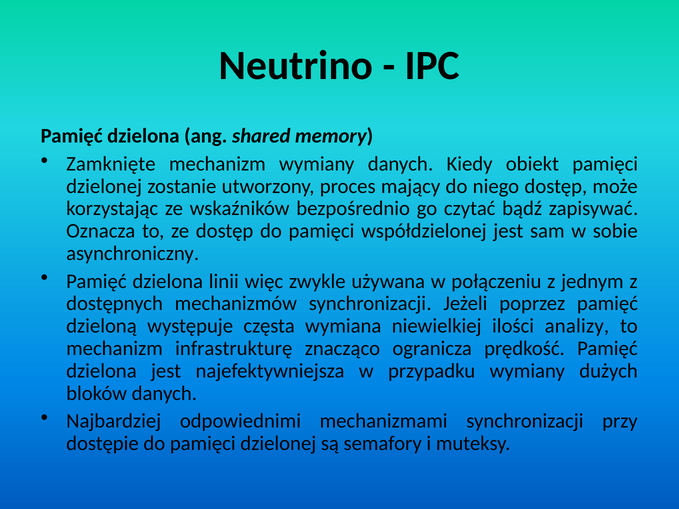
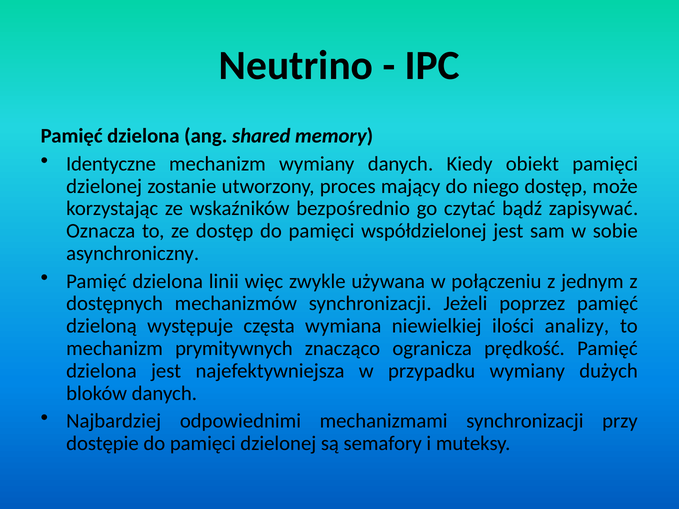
Zamknięte: Zamknięte -> Identyczne (111, 164)
infrastrukturę: infrastrukturę -> prymitywnych (234, 349)
